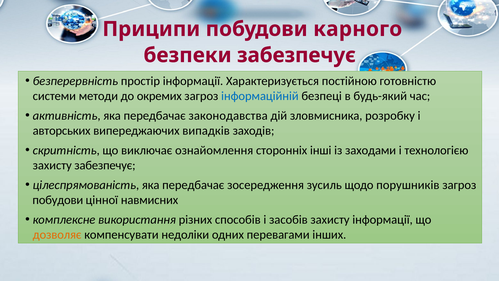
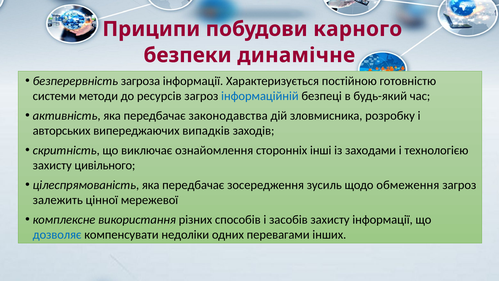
безпеки забезпечує: забезпечує -> динамічне (296, 55)
простір: простір -> загроза (140, 81)
окремих: окремих -> ресурсів (159, 96)
захисту забезпечує: забезпечує -> цивільного (105, 165)
порушників: порушників -> обмеження (408, 185)
побудови: побудови -> залежить (58, 200)
навмисних: навмисних -> мережевої (150, 200)
дозволяє colour: orange -> blue (57, 235)
